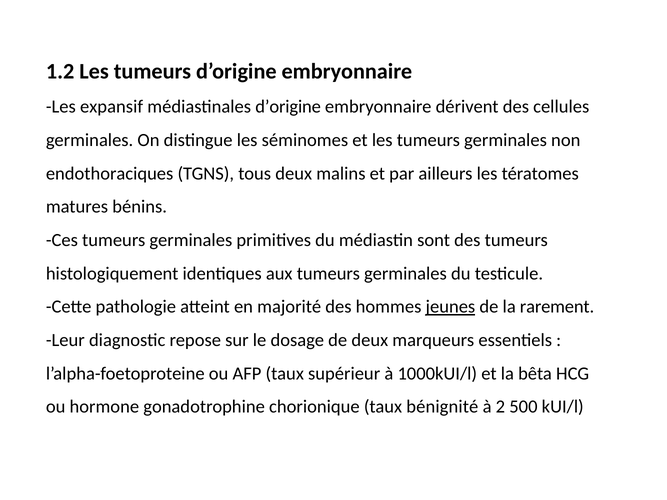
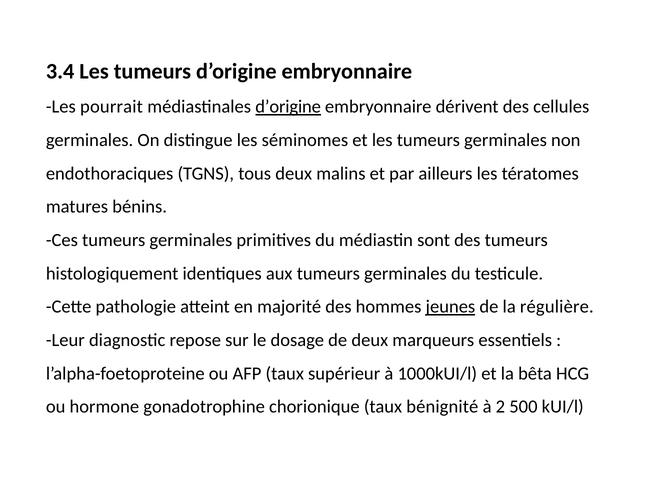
1.2: 1.2 -> 3.4 (60, 72)
expansif: expansif -> pourrait (111, 107)
d’origine underline: none -> present (288, 107)
rarement: rarement -> régulière (557, 307)
